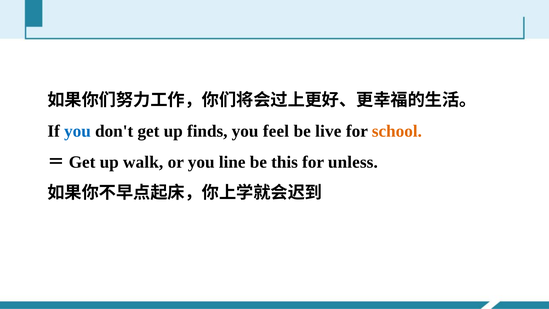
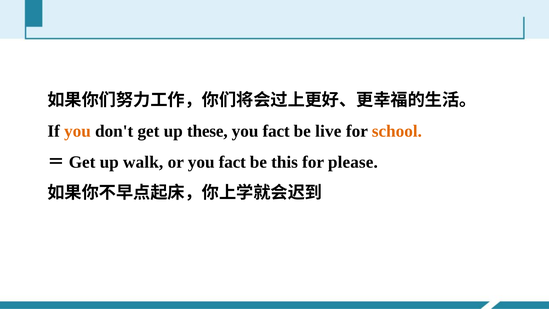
you colour: blue -> orange (77, 131)
finds: finds -> these (207, 131)
feel: feel -> fact (276, 131)
or you line: line -> fact (232, 162)
unless: unless -> please (353, 162)
